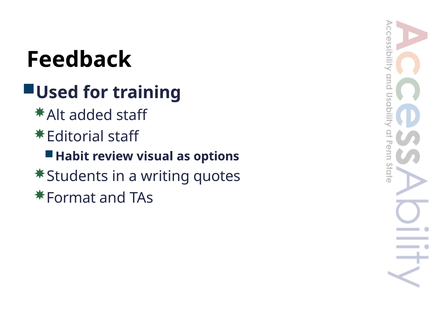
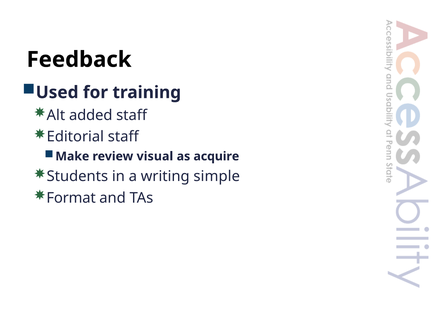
Habit: Habit -> Make (72, 156)
options: options -> acquire (216, 156)
quotes: quotes -> simple (217, 177)
